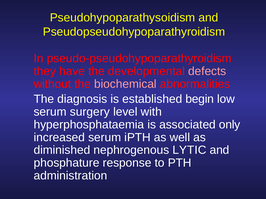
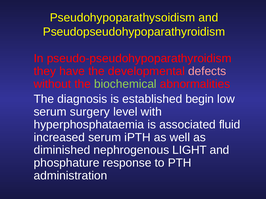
biochemical colour: pink -> light green (125, 84)
only: only -> fluid (230, 125)
LYTIC: LYTIC -> LIGHT (190, 150)
